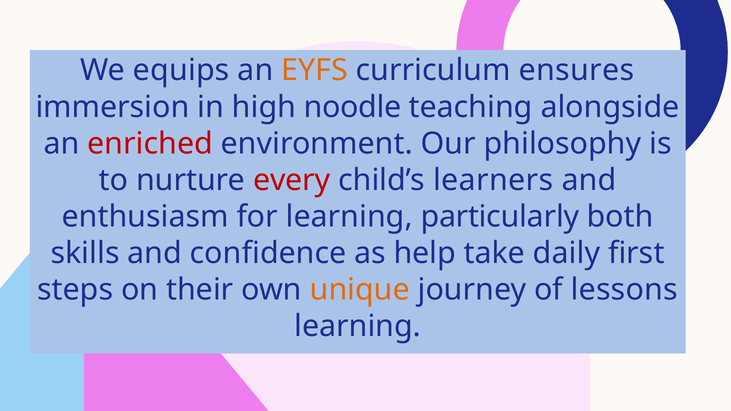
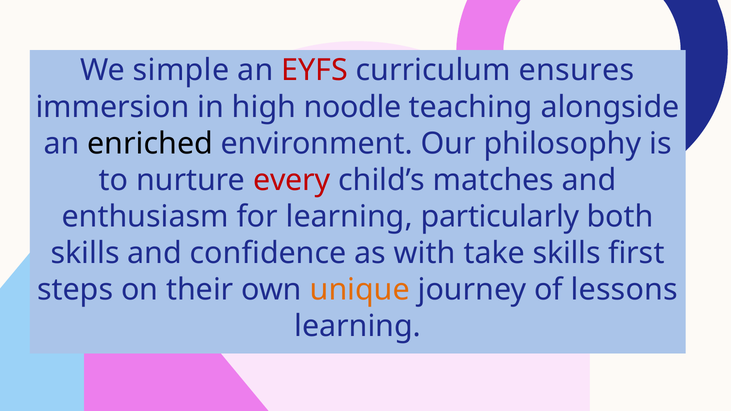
equips: equips -> simple (181, 70)
EYFS colour: orange -> red (315, 70)
enriched colour: red -> black (150, 144)
learners: learners -> matches (493, 180)
help: help -> with (425, 253)
take daily: daily -> skills (567, 253)
